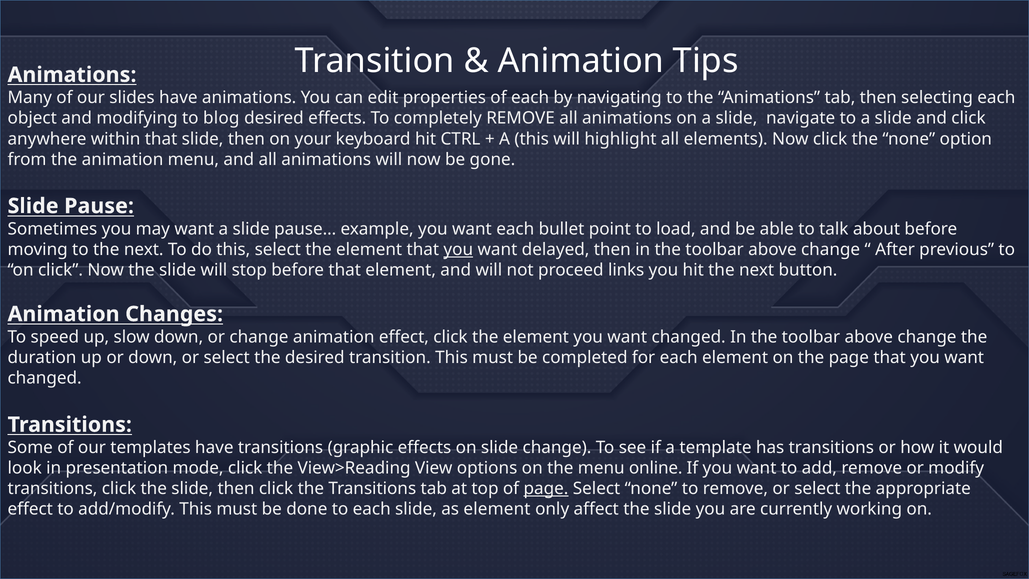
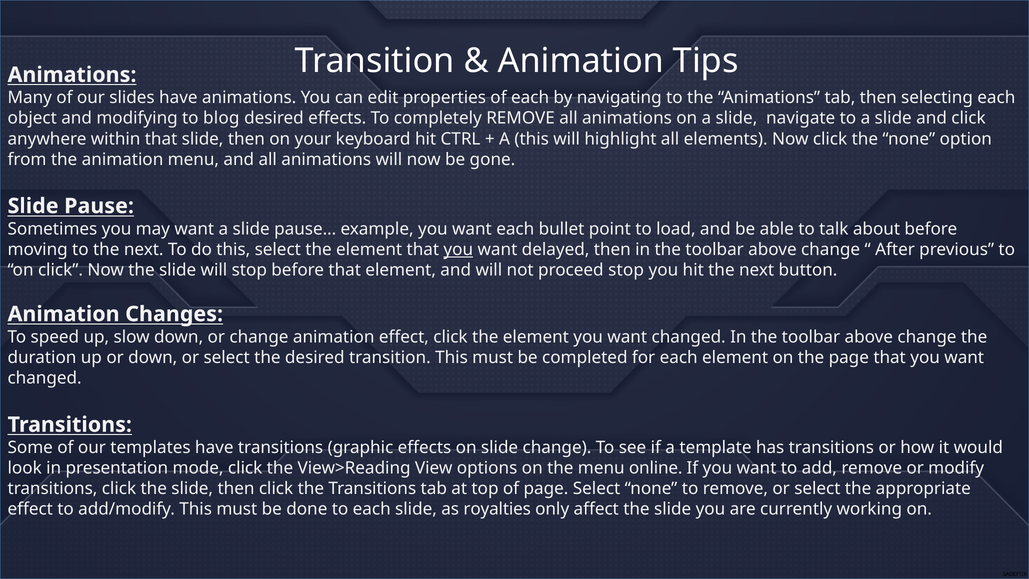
proceed links: links -> stop (626, 270)
page underline: present -> none (546, 489)
as element: element -> royalties (497, 509)
